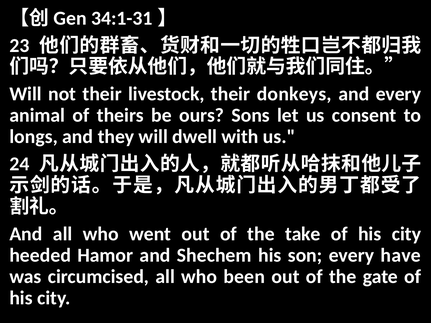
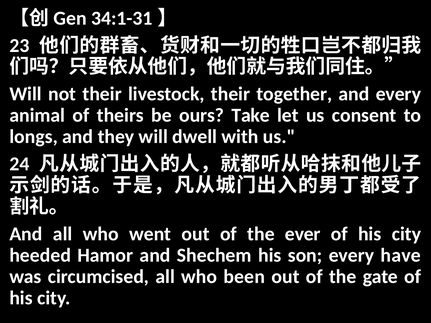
donkeys: donkeys -> together (294, 94)
Sons: Sons -> Take (251, 116)
take: take -> ever (303, 234)
